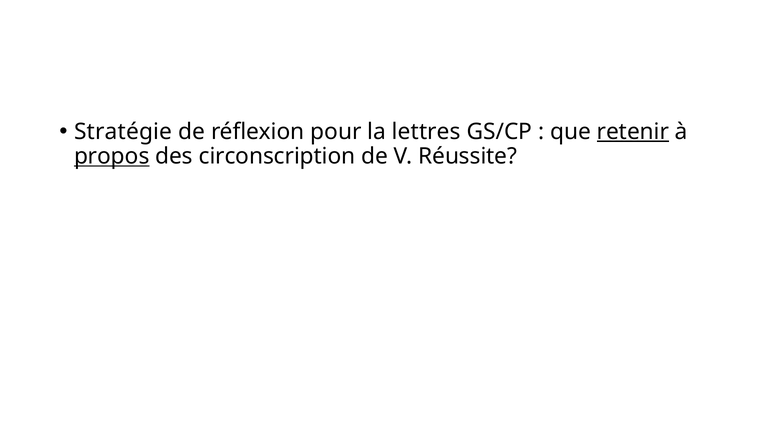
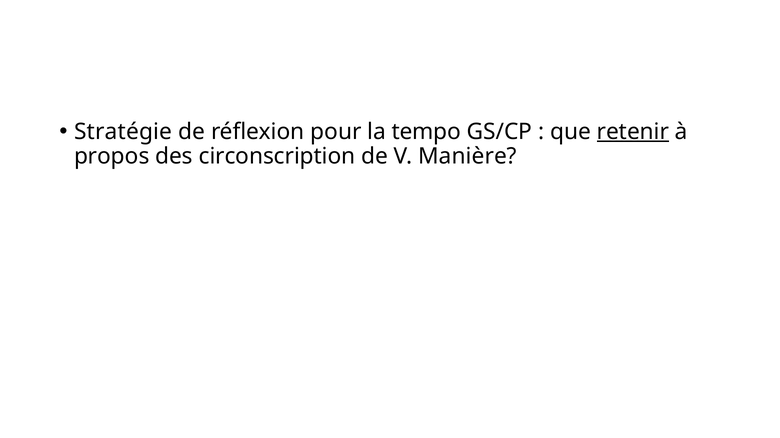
lettres: lettres -> tempo (426, 132)
propos underline: present -> none (112, 156)
Réussite: Réussite -> Manière (468, 156)
